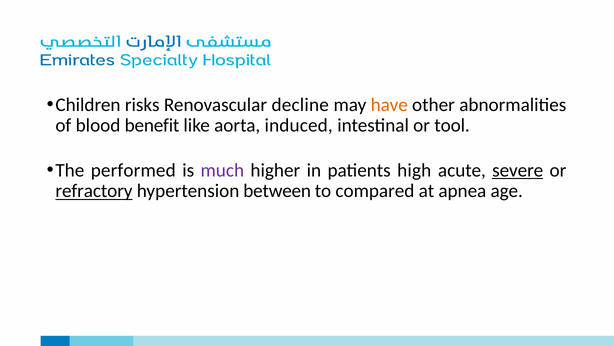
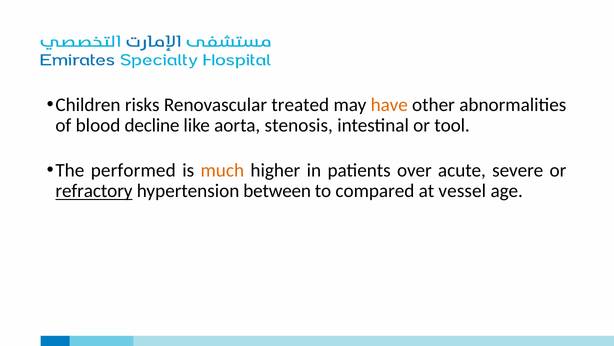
decline: decline -> treated (300, 104)
benefit: benefit -> decline (152, 125)
induced: induced -> stenosis (299, 125)
much colour: purple -> orange (222, 170)
high: high -> over (414, 170)
severe underline: present -> none (518, 170)
apnea: apnea -> vessel (462, 191)
